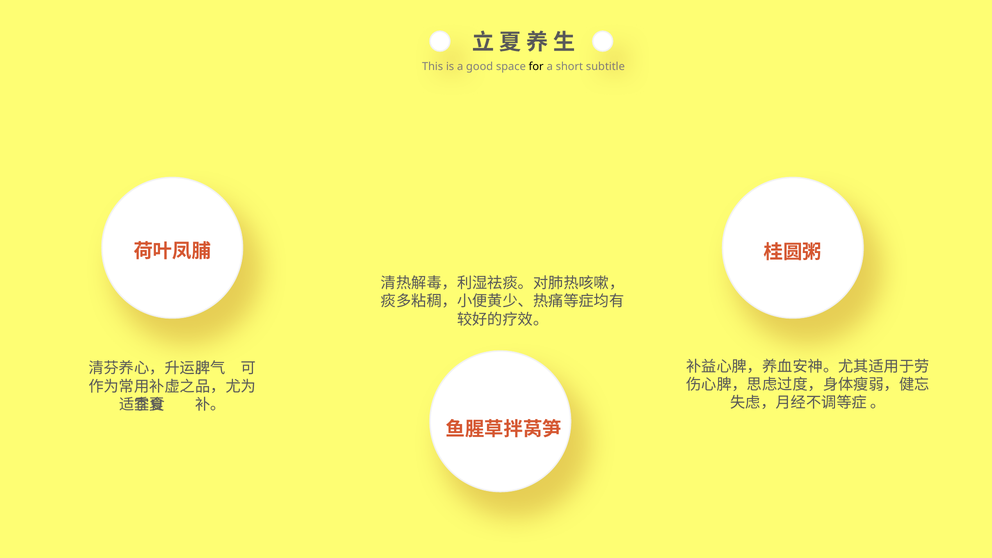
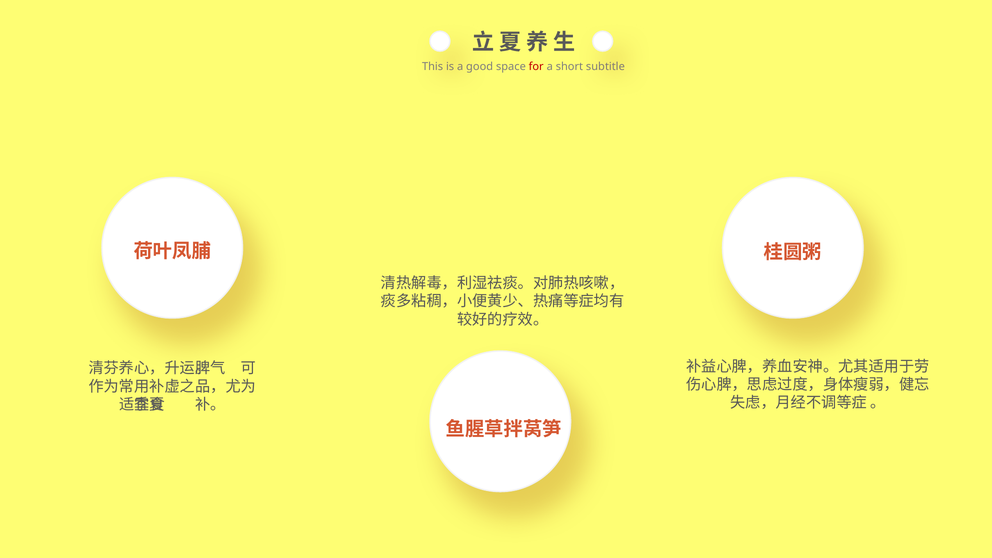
for colour: black -> red (536, 67)
